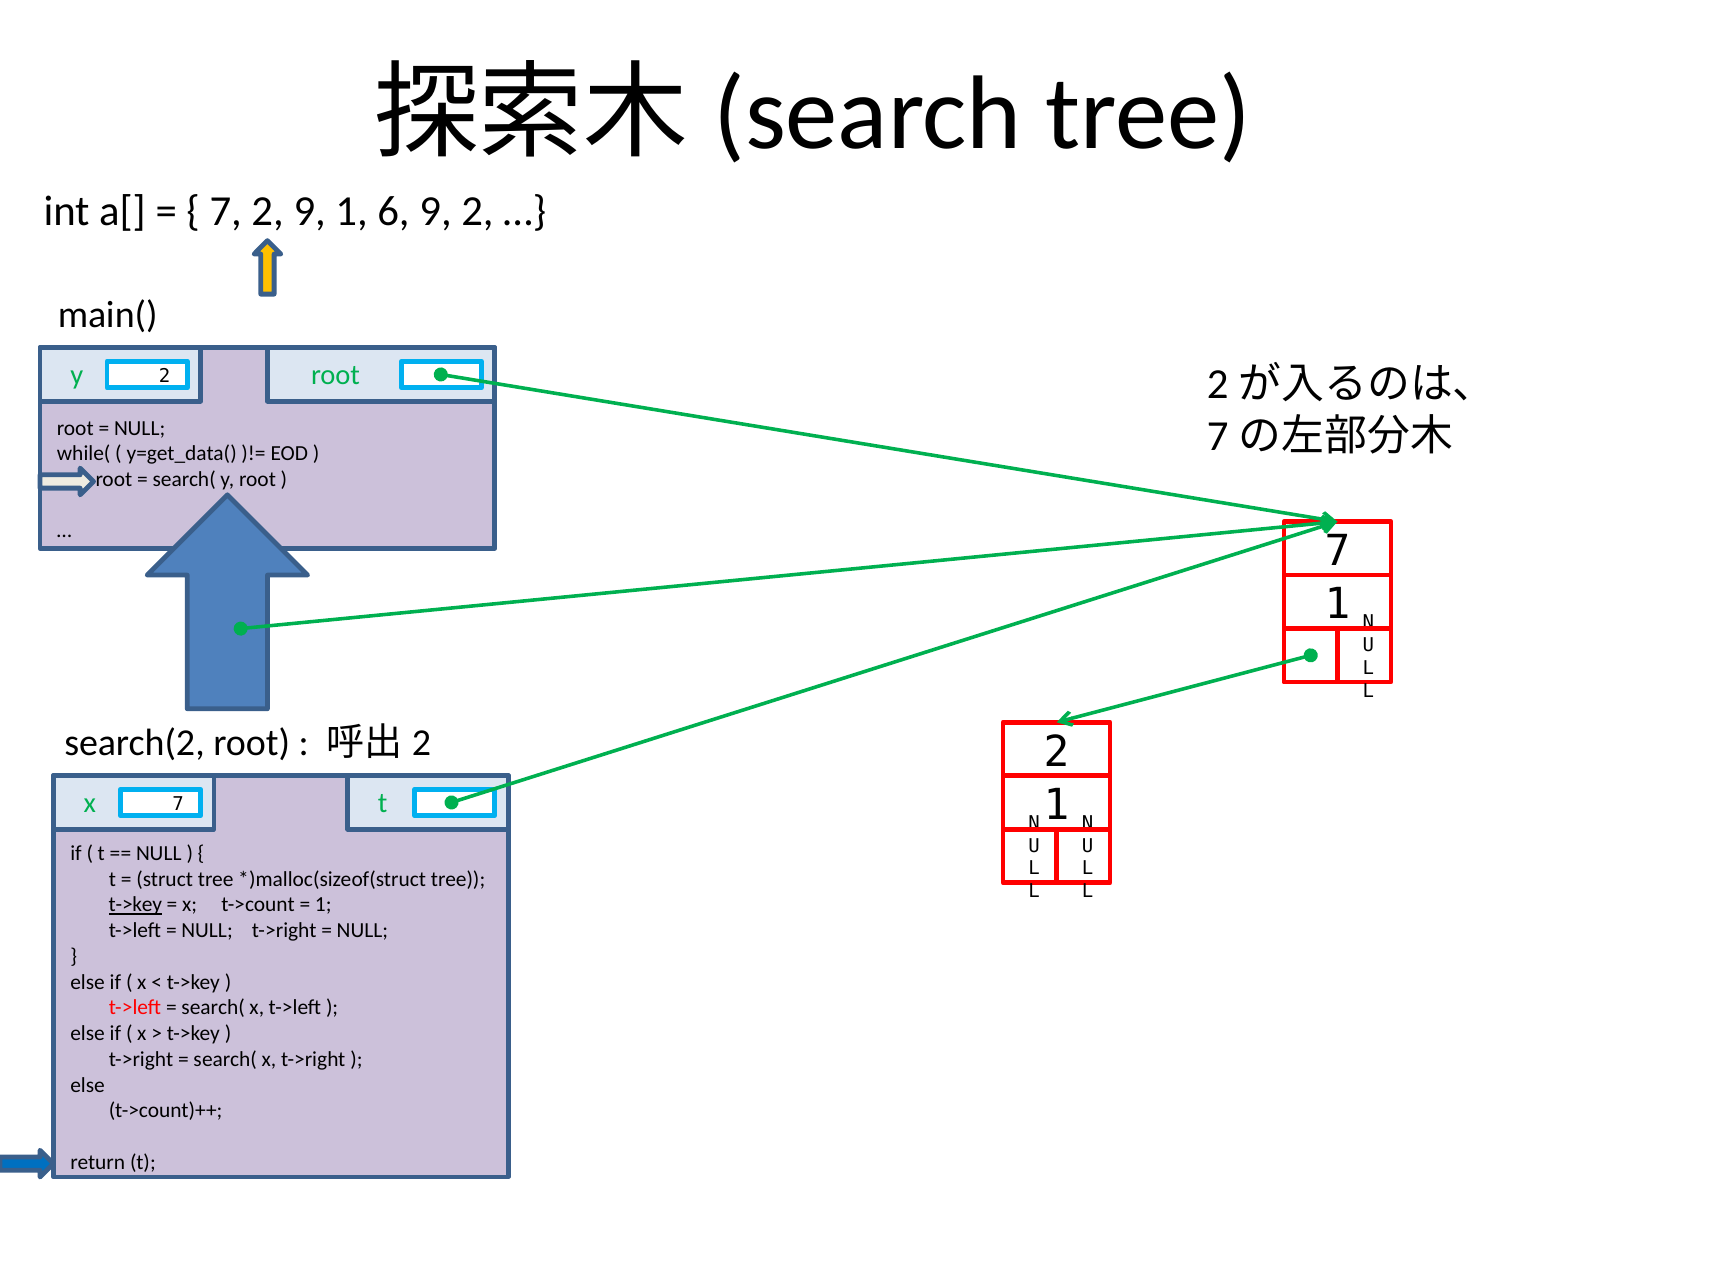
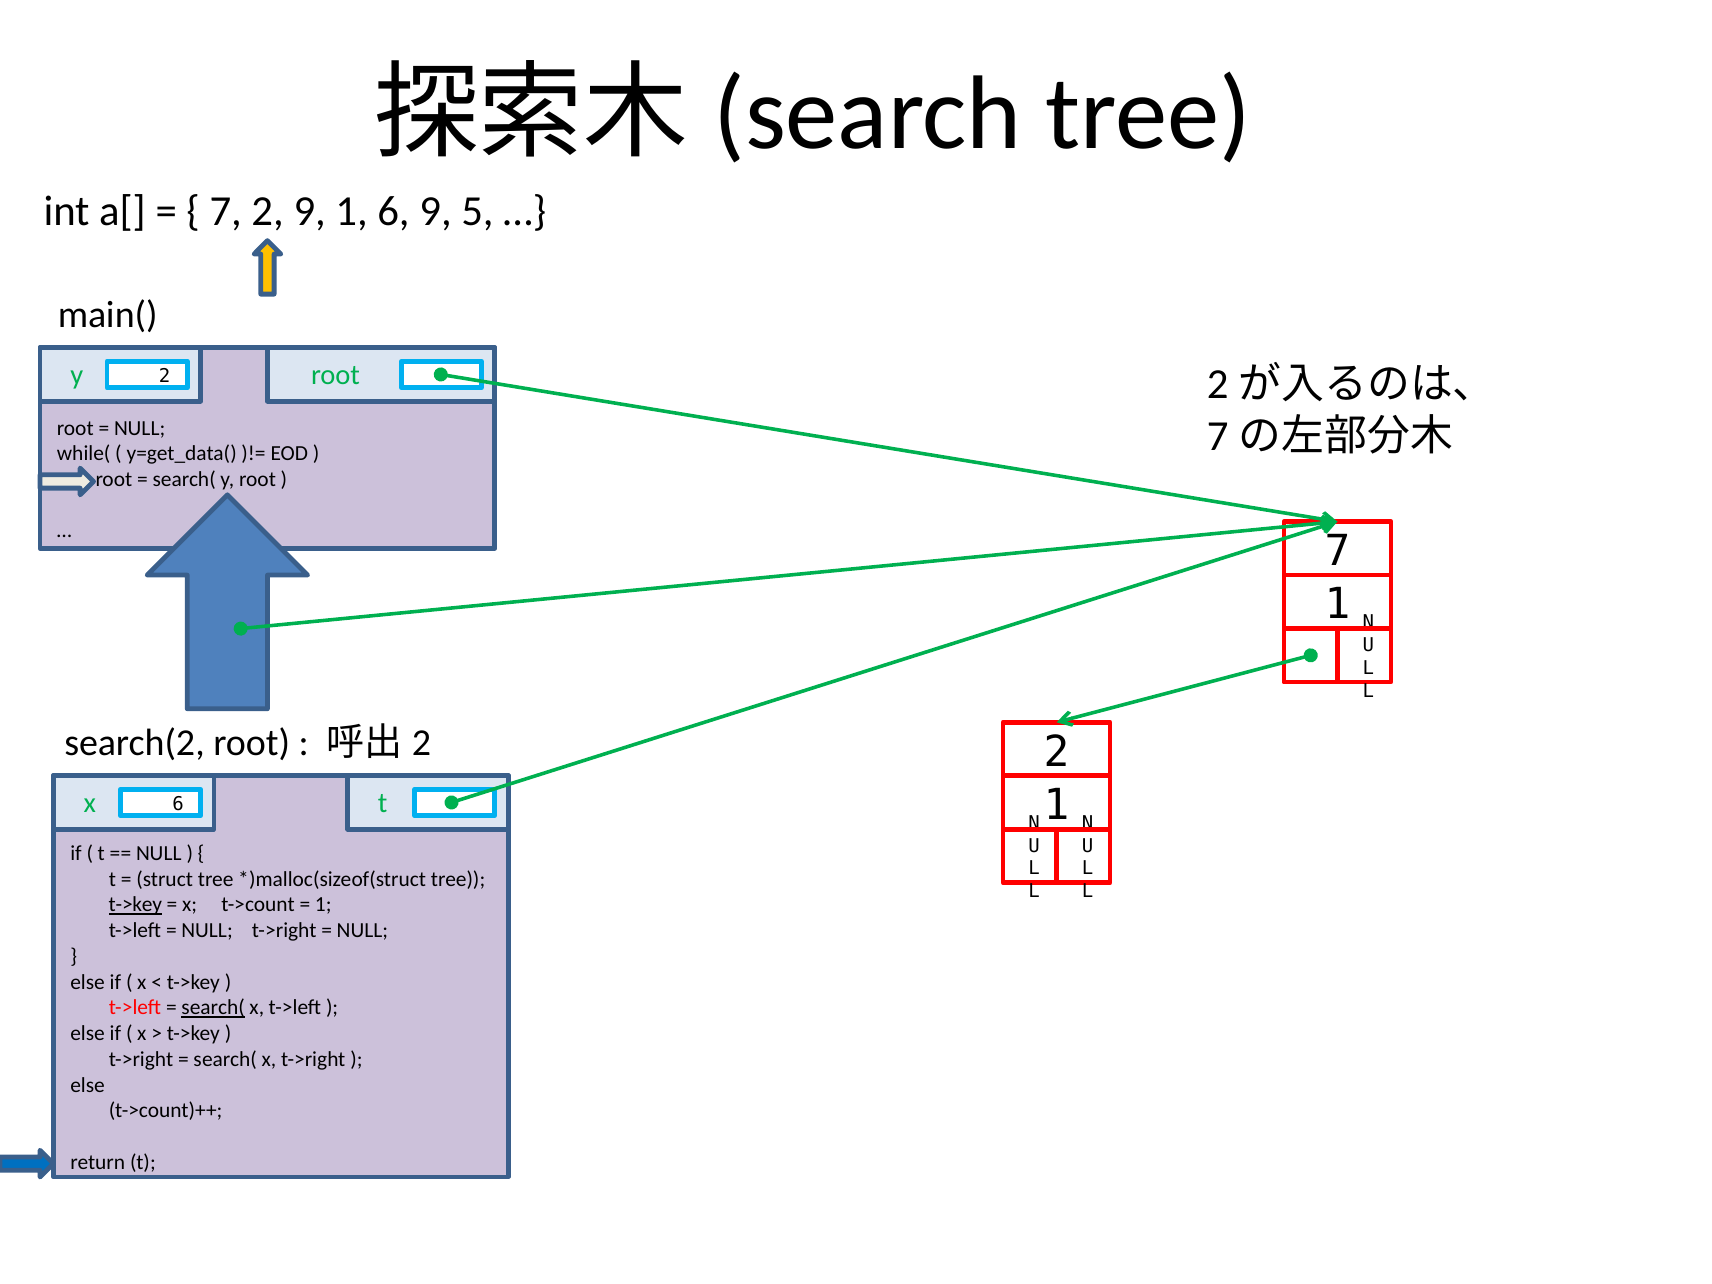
9 2: 2 -> 5 (477, 211)
x 7: 7 -> 6 (178, 804)
search( underline: none -> present (213, 1008)
